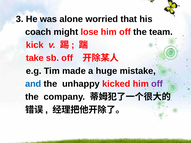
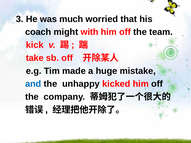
alone: alone -> much (71, 19)
lose: lose -> with (90, 32)
off colour: purple -> black (157, 84)
